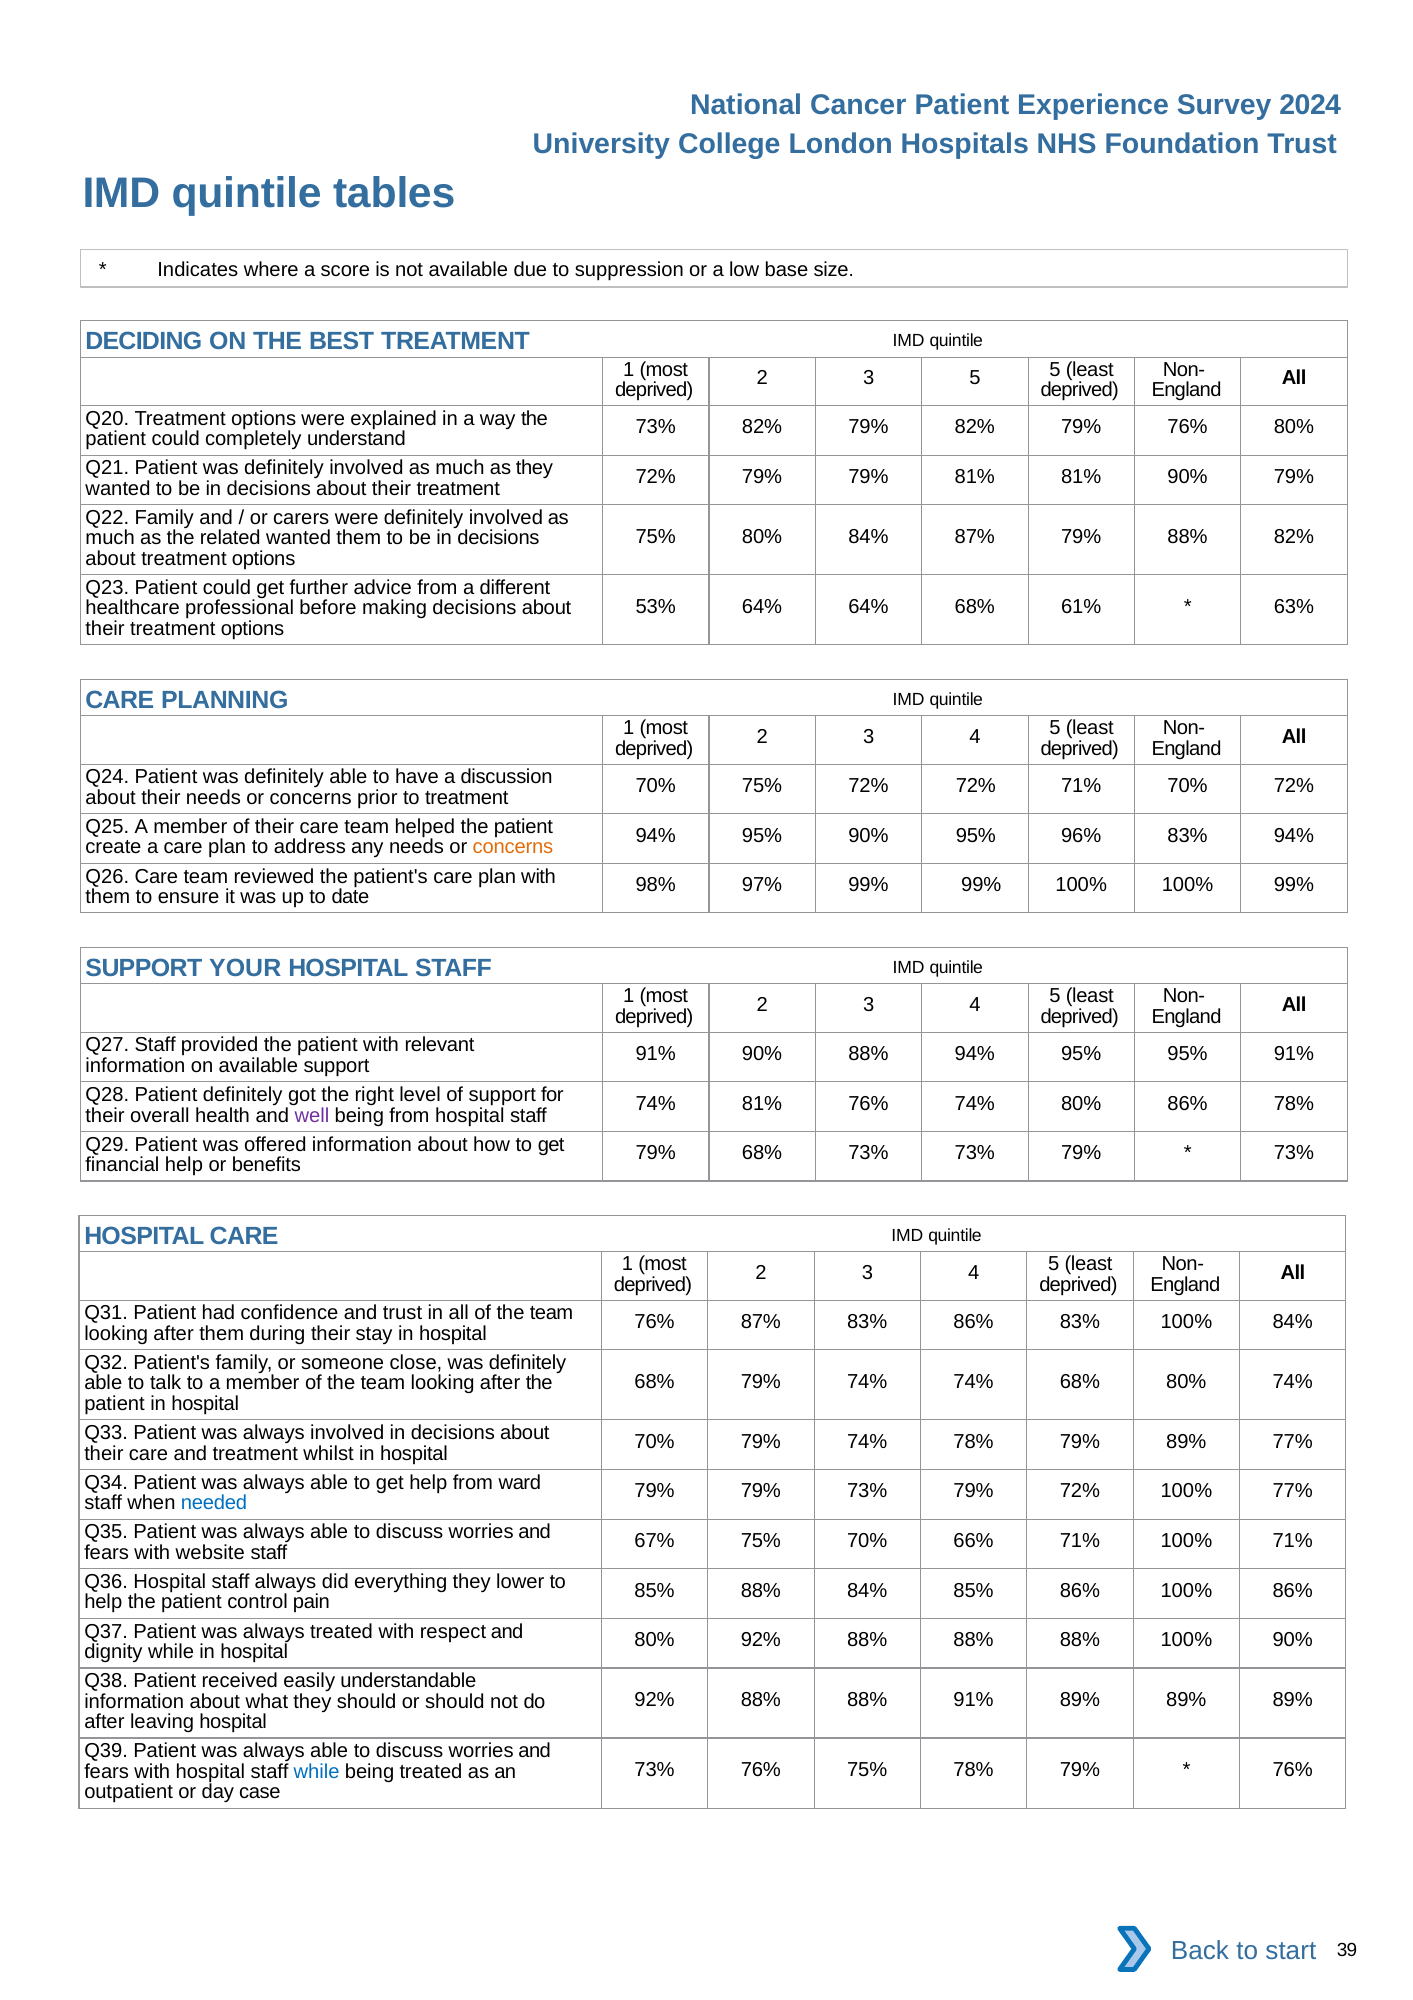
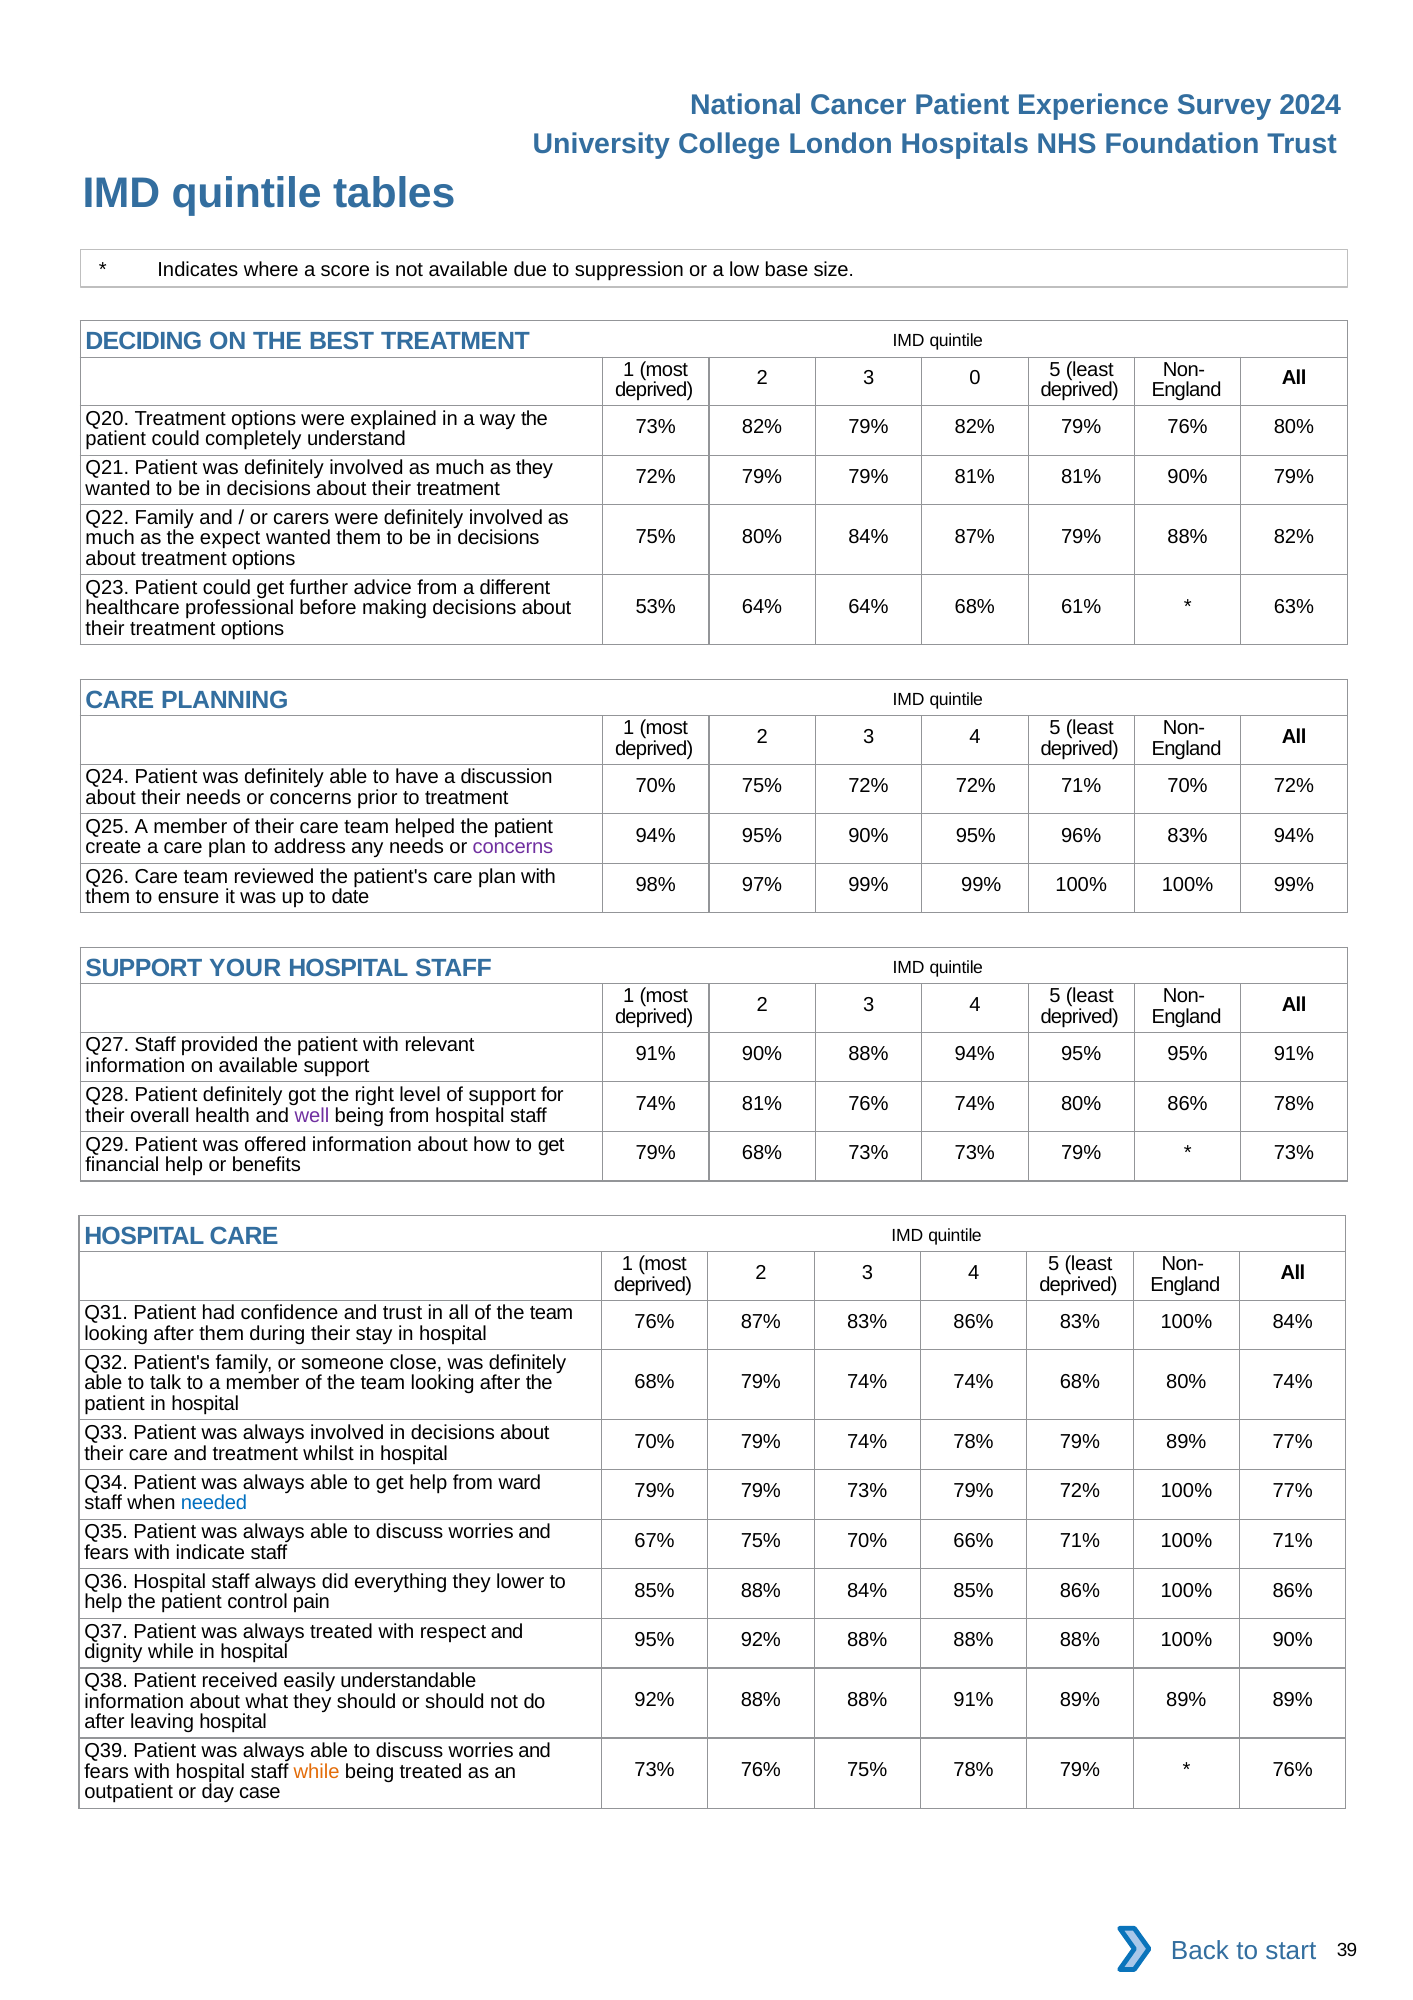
3 5: 5 -> 0 (975, 378)
related: related -> expect (230, 538)
concerns colour: orange -> purple (513, 847)
website: website -> indicate (210, 1552)
80%: 80% -> 95% (655, 1640)
while colour: blue -> orange (317, 1771)
